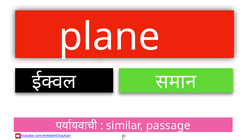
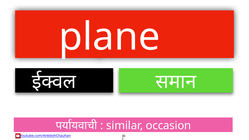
passage: passage -> occasion (168, 126)
